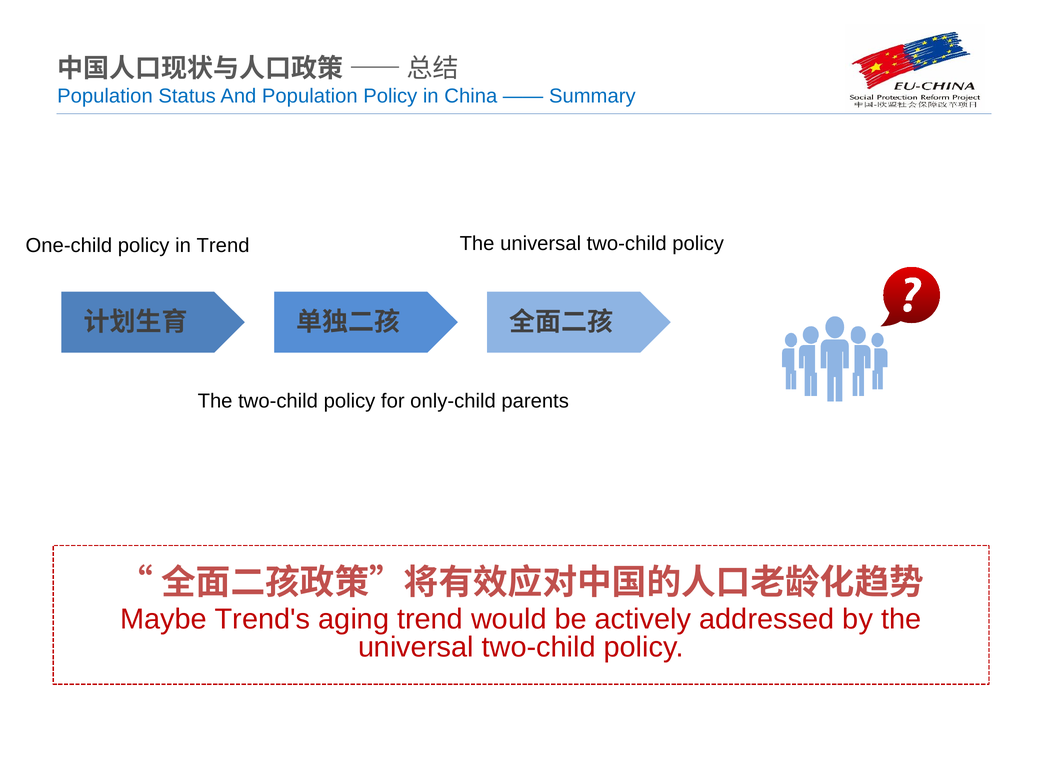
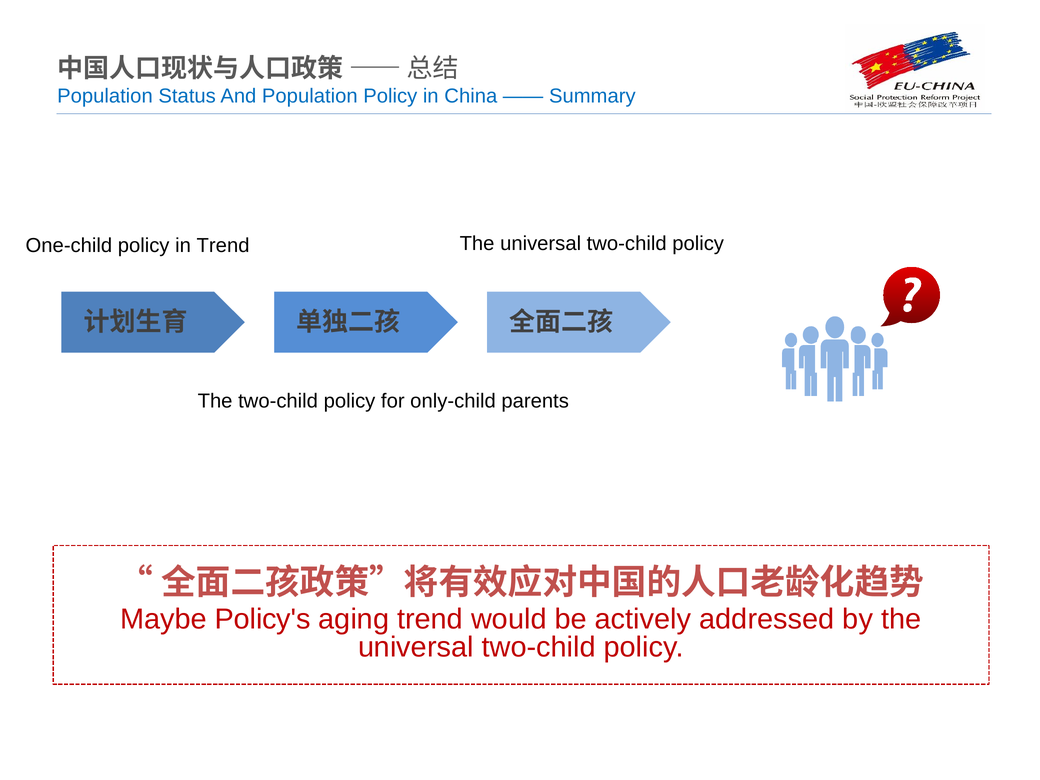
Trend's: Trend's -> Policy's (263, 619)
